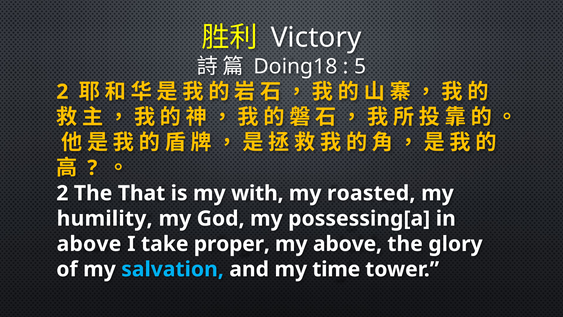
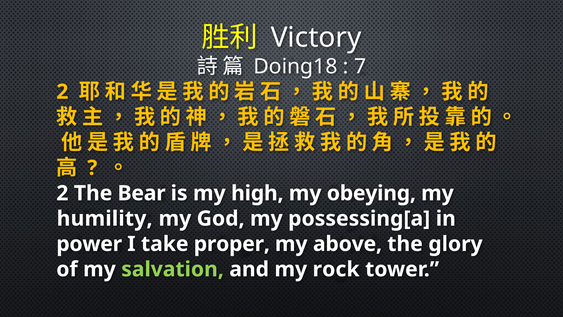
5: 5 -> 7 (360, 66)
That: That -> Bear (142, 193)
with: with -> high (257, 193)
roasted: roasted -> obeying (371, 193)
above: above -> power (89, 244)
salvation colour: light blue -> light green (173, 269)
time: time -> rock (336, 269)
